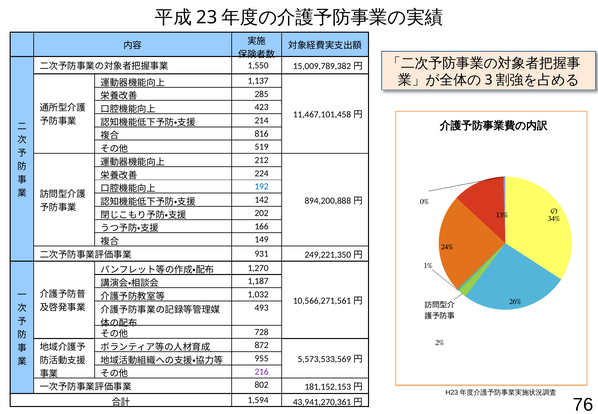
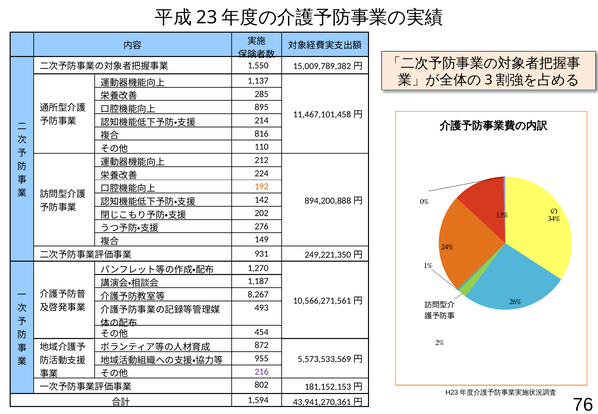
423: 423 -> 895 (262, 107)
519: 519 -> 110 (262, 147)
192 colour: blue -> orange (262, 187)
166: 166 -> 276 (262, 226)
1,032: 1,032 -> 8,267 (258, 294)
728: 728 -> 454 (262, 332)
